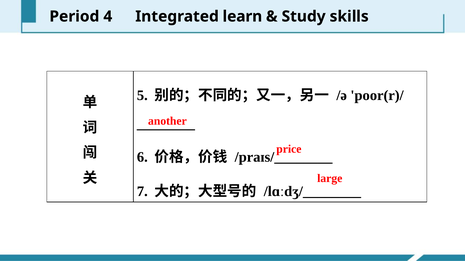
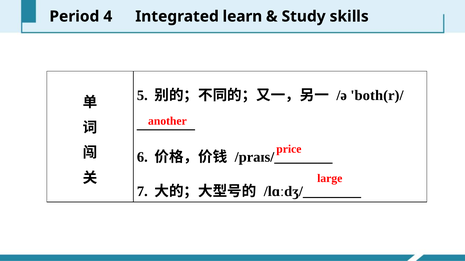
poor(r)/: poor(r)/ -> both(r)/ (377, 96)
